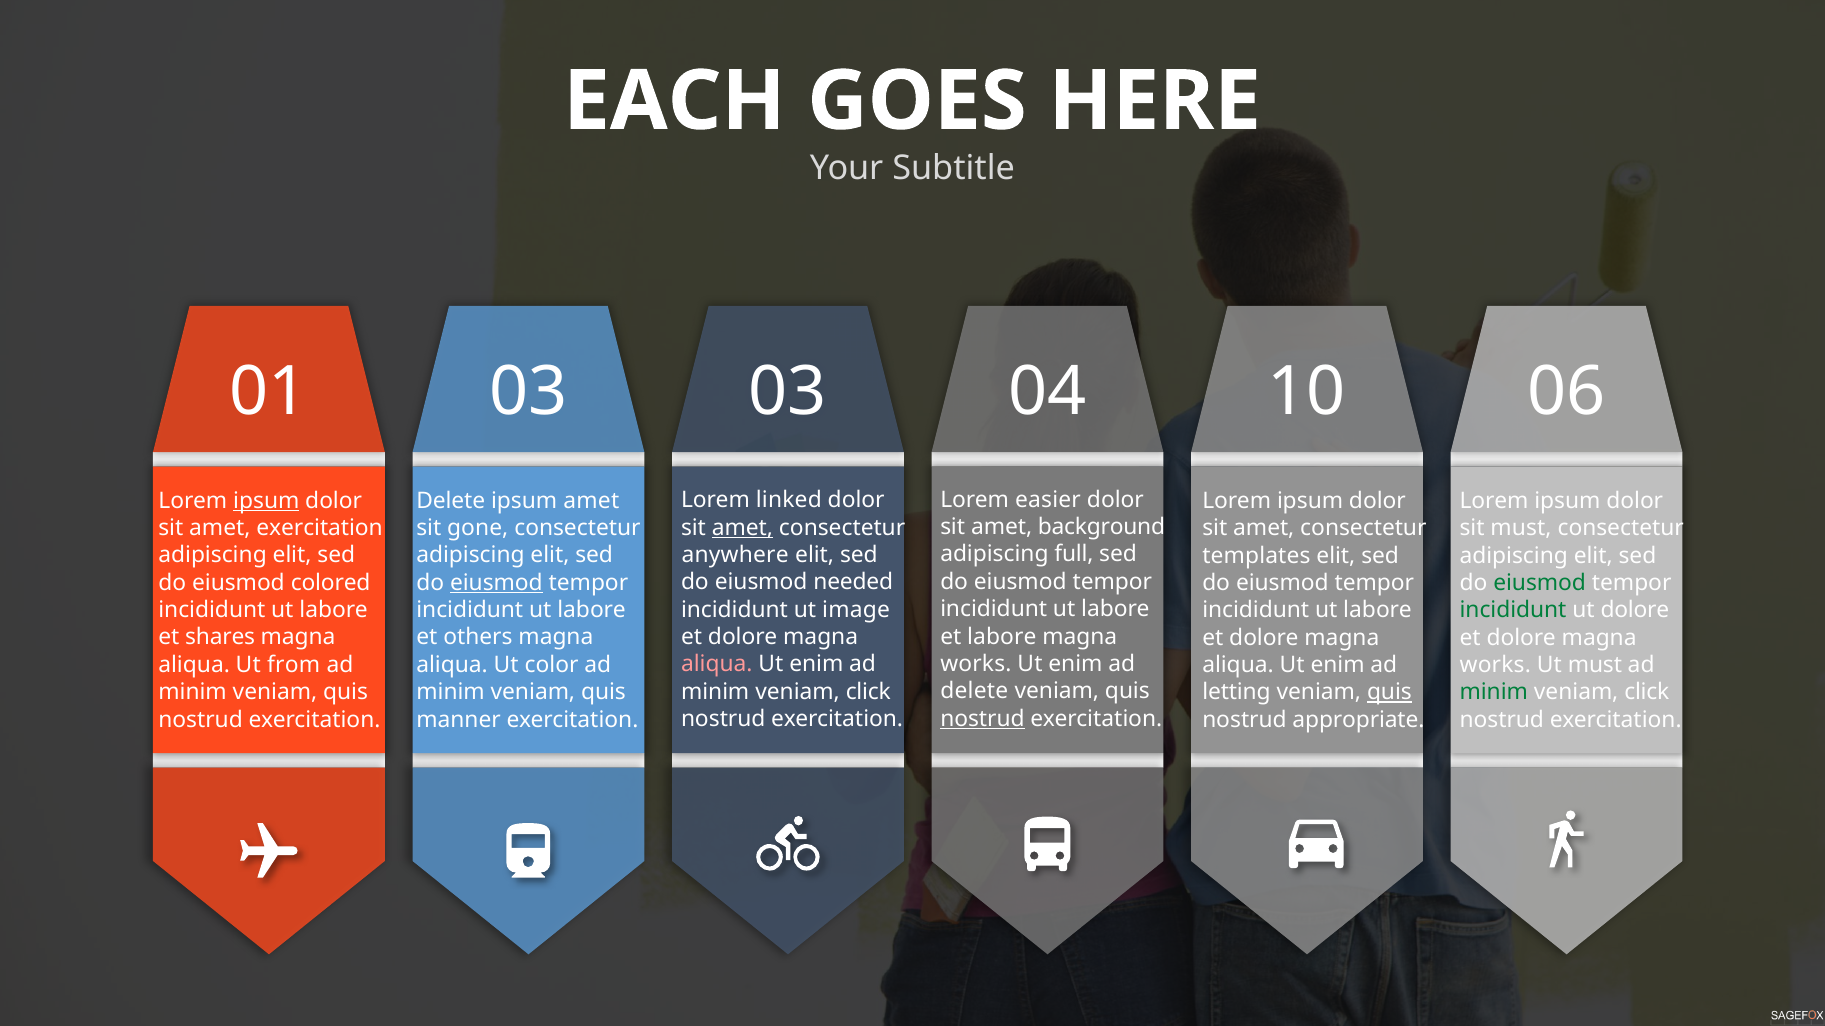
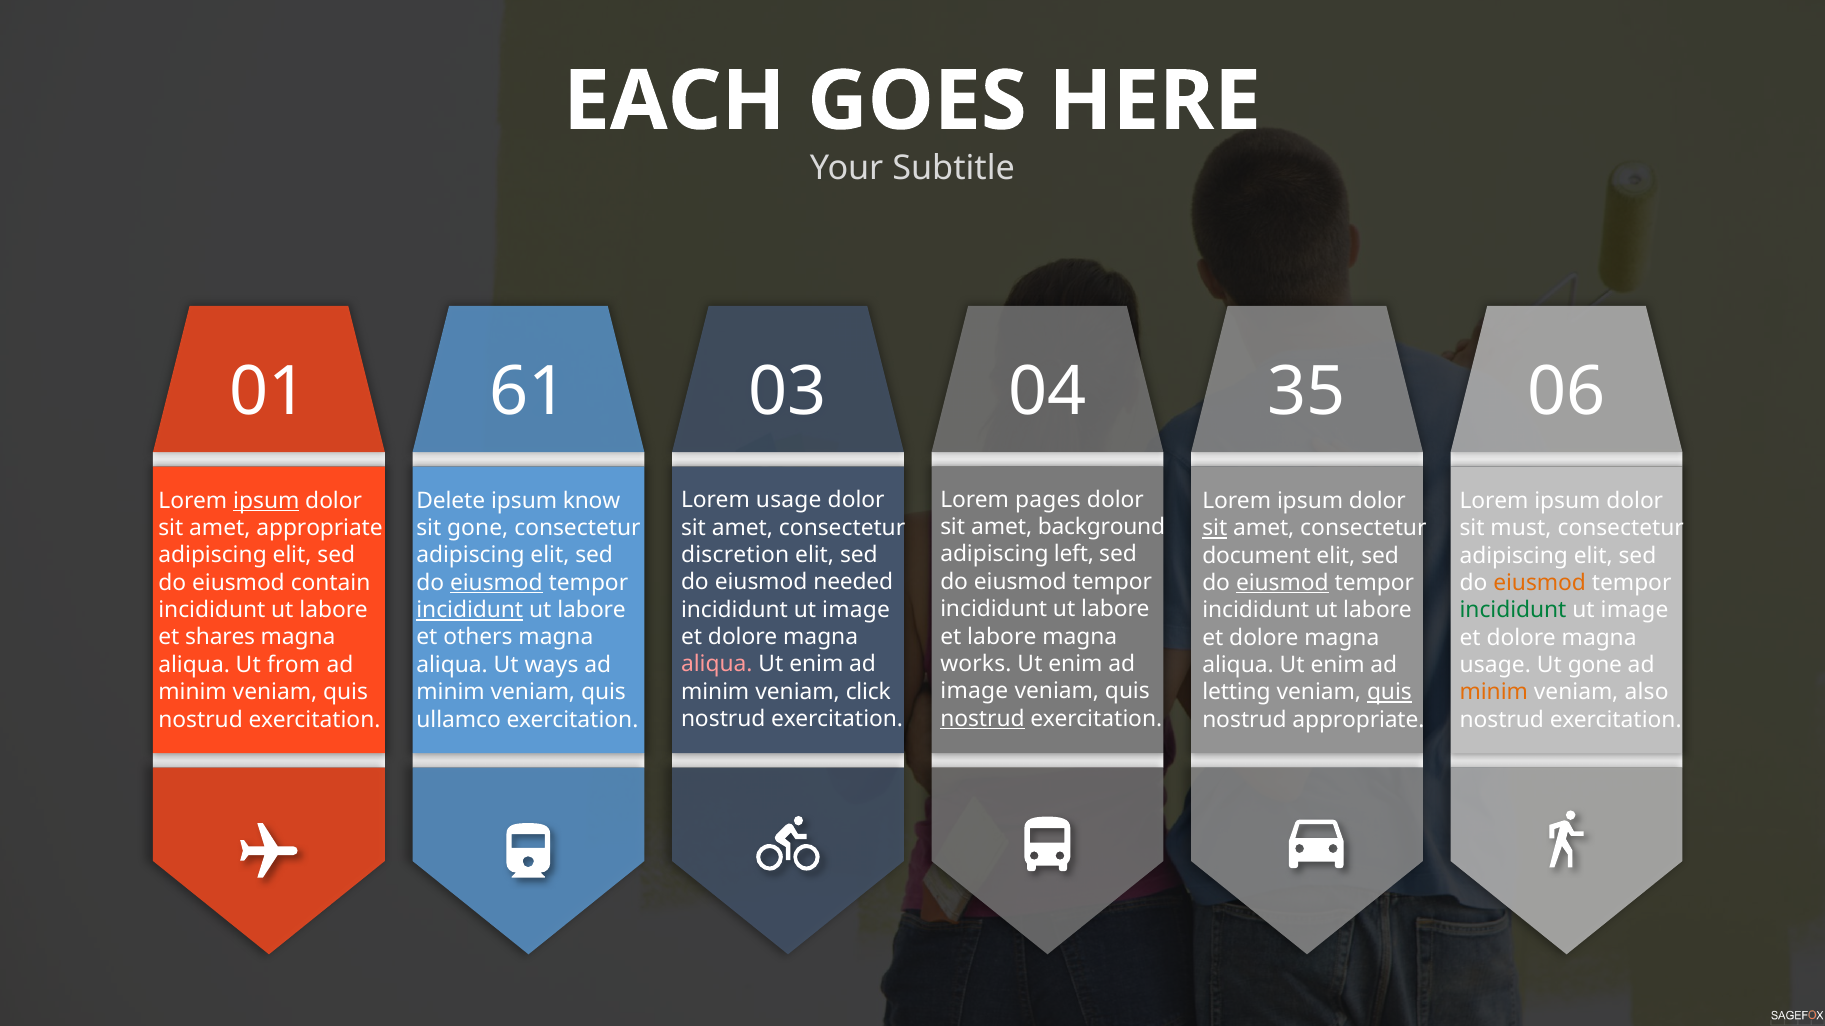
01 03: 03 -> 61 (528, 392)
10: 10 -> 35 (1307, 392)
easier: easier -> pages (1048, 500)
Lorem linked: linked -> usage (789, 500)
ipsum amet: amet -> know (592, 501)
amet underline: present -> none (742, 528)
amet exercitation: exercitation -> appropriate (320, 528)
sit underline: none -> present (1215, 528)
full: full -> left (1074, 555)
anywhere: anywhere -> discretion (735, 555)
templates: templates -> document (1257, 556)
colored: colored -> contain (331, 583)
eiusmod underline: none -> present (1282, 583)
eiusmod colour: green -> orange (1540, 583)
incididunt underline: none -> present (470, 610)
dolore: dolore -> image (1635, 611)
color: color -> ways (552, 665)
works: works -> usage (1495, 665)
Ut must: must -> gone (1595, 665)
delete: delete -> image (974, 692)
minim colour: green -> orange (1494, 693)
click: click -> also (1647, 693)
manner: manner -> ullamco (459, 720)
